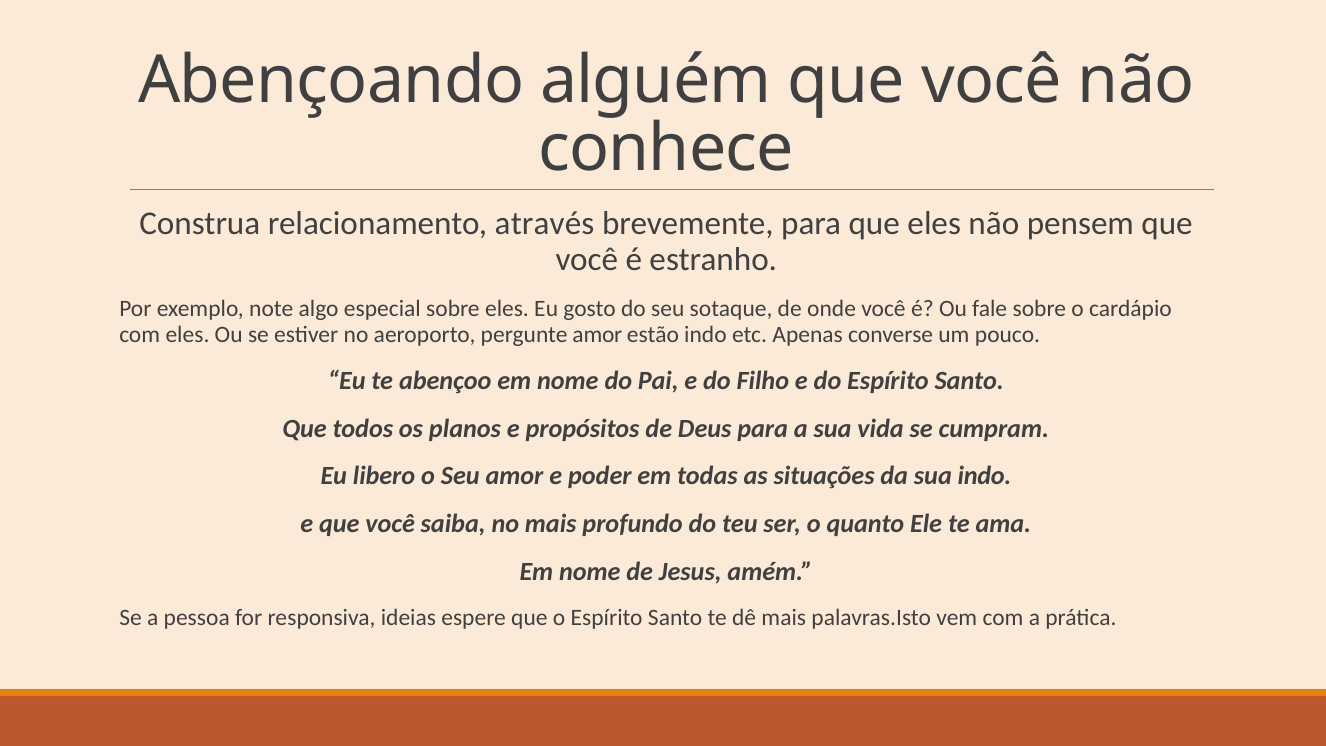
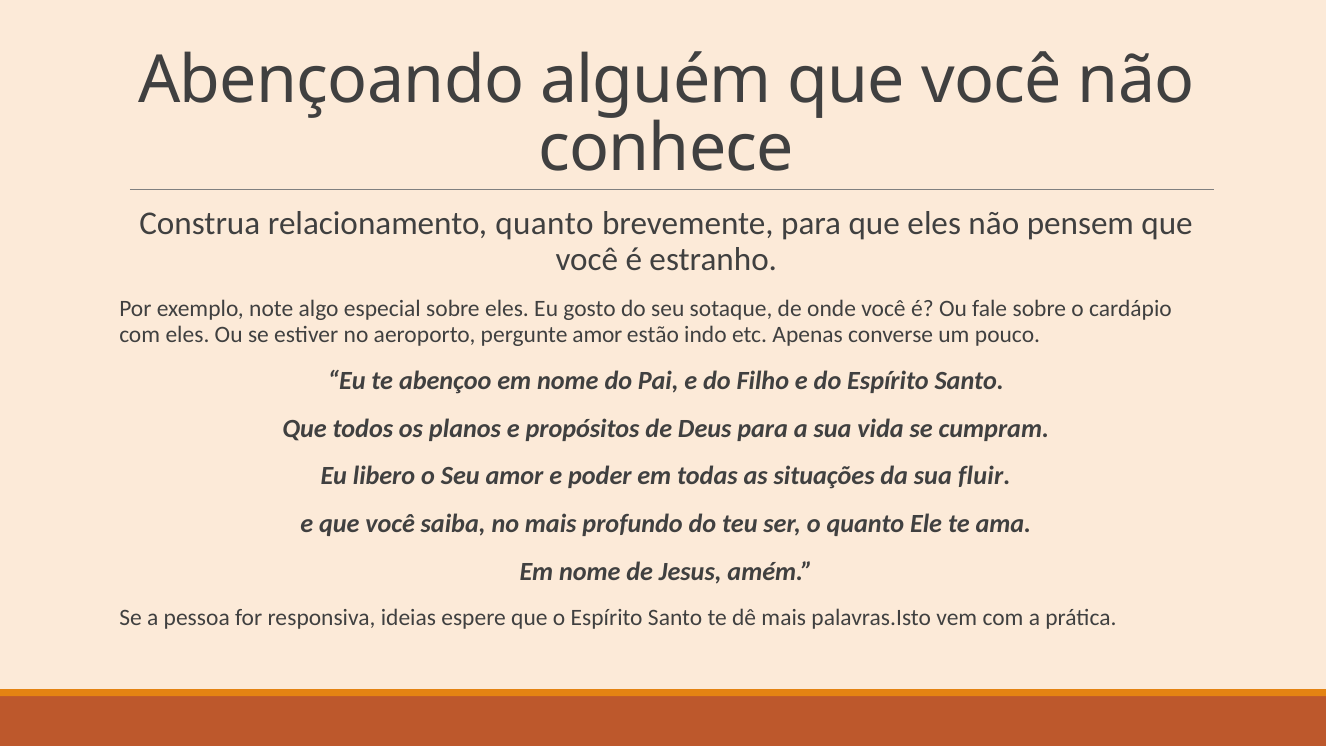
relacionamento através: através -> quanto (544, 223)
sua indo: indo -> fluir (984, 476)
